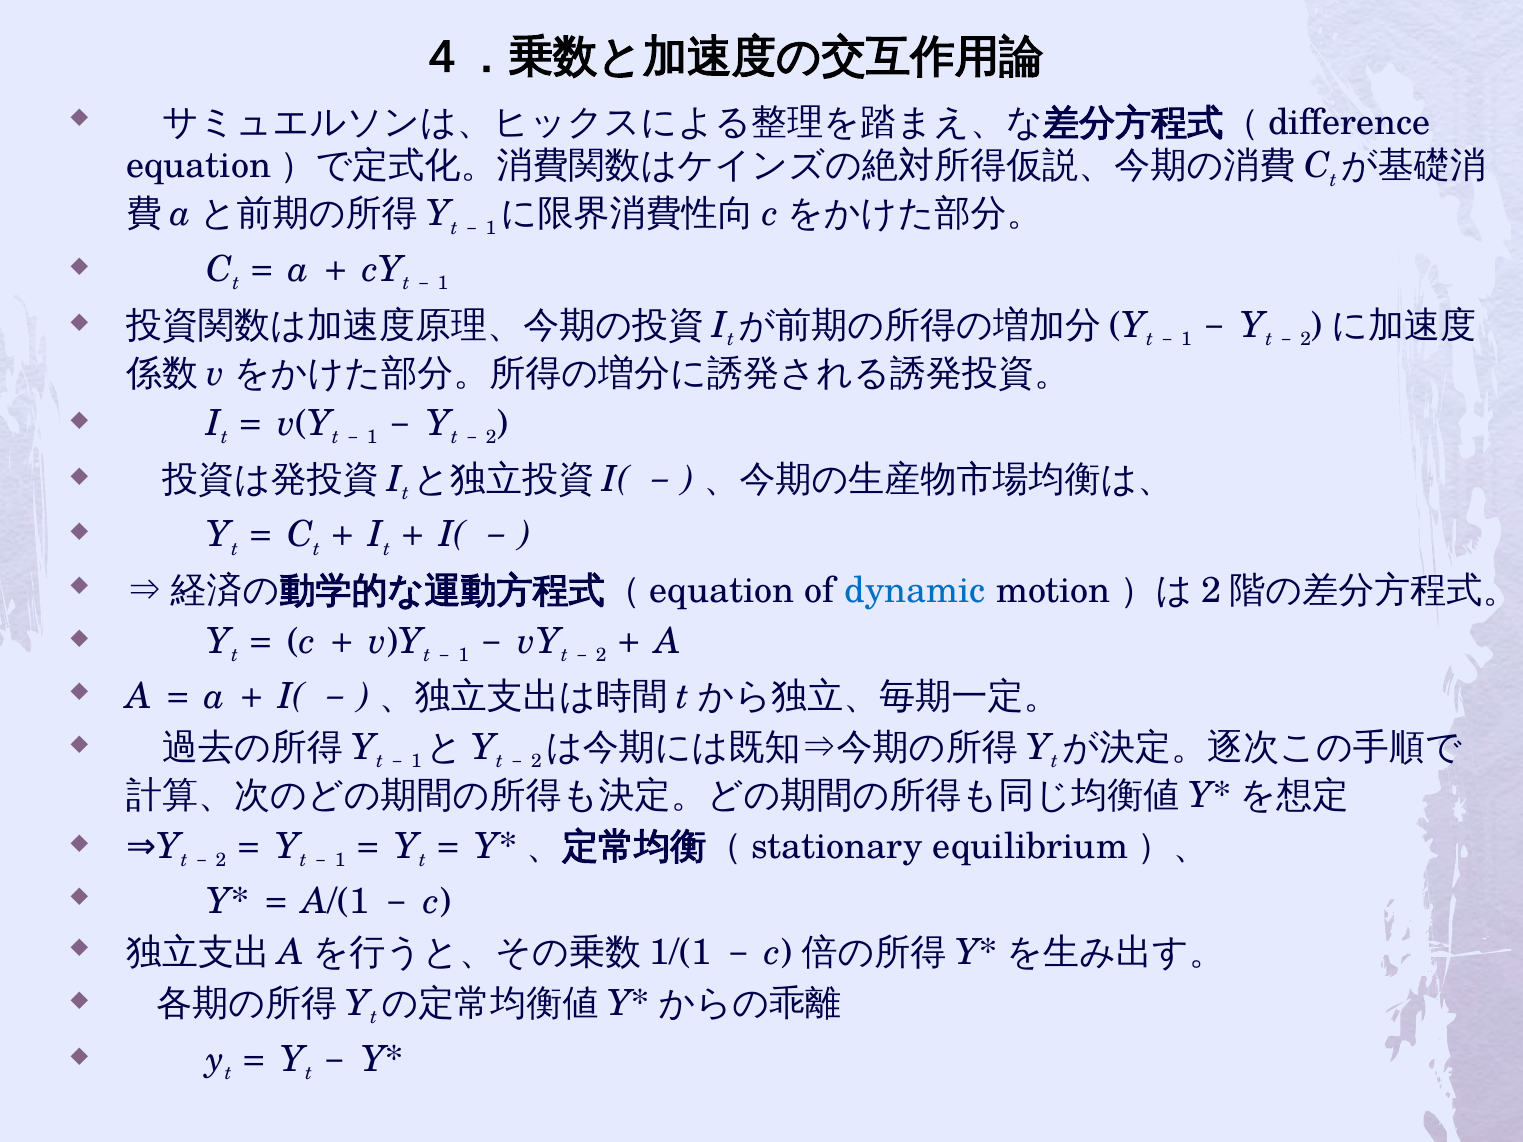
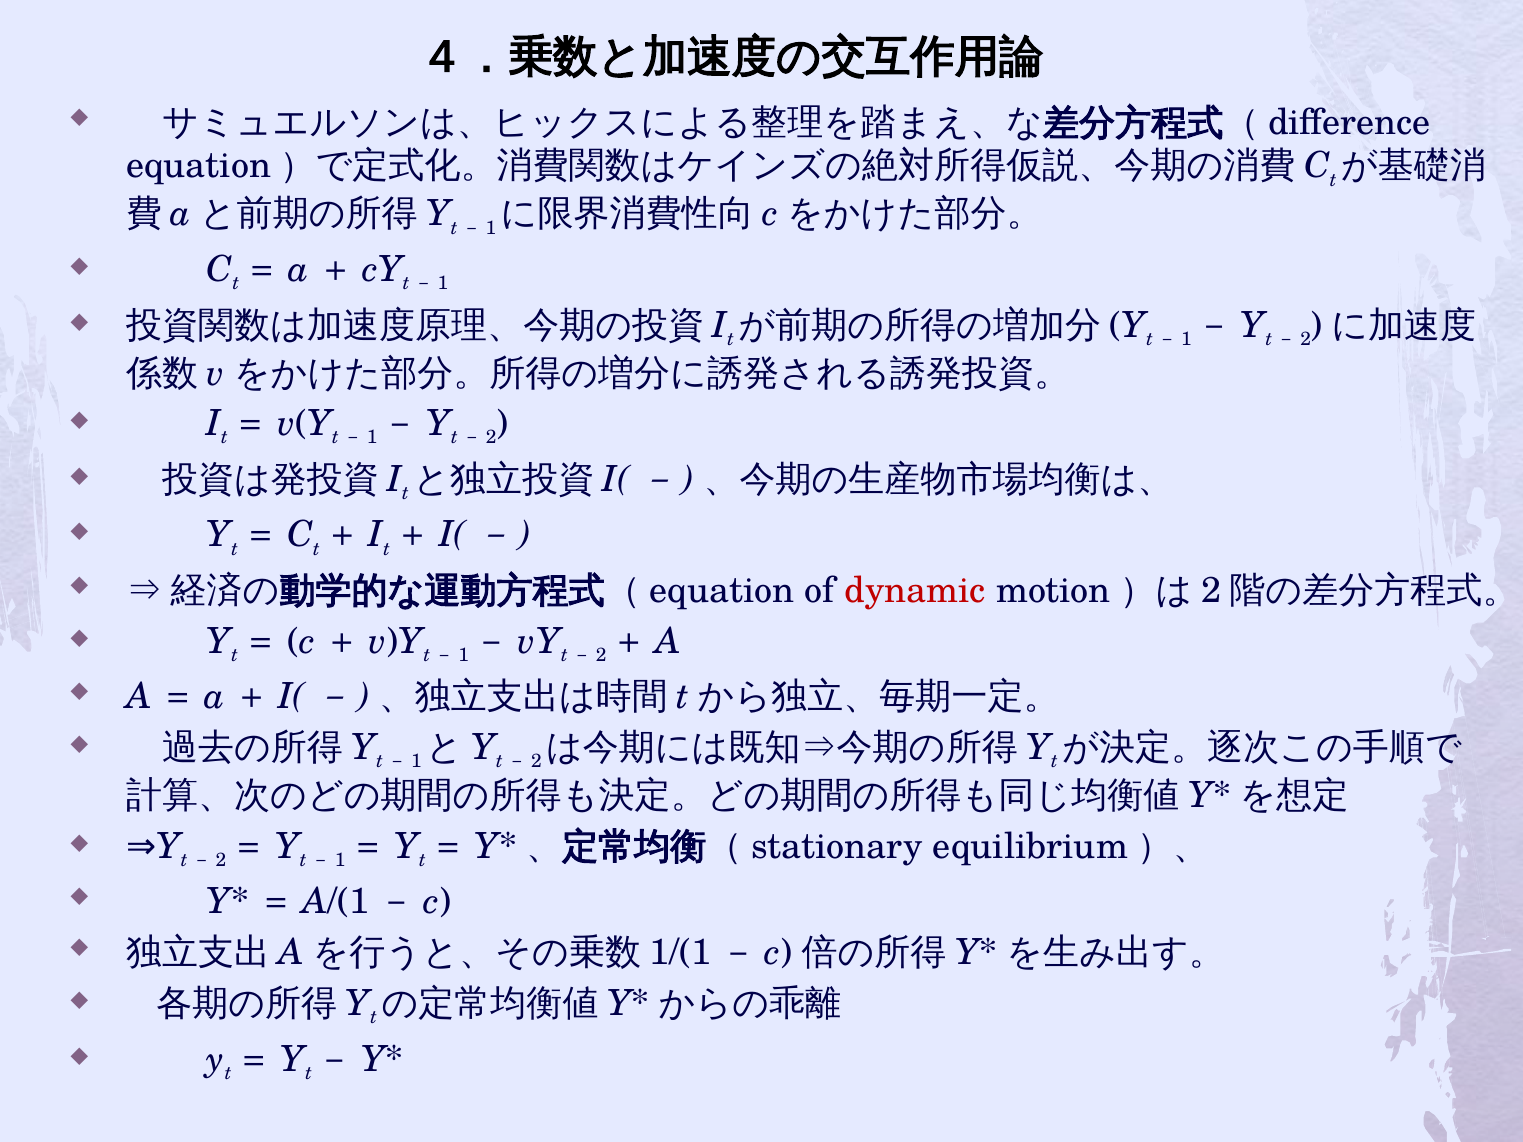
dynamic colour: blue -> red (915, 591)
